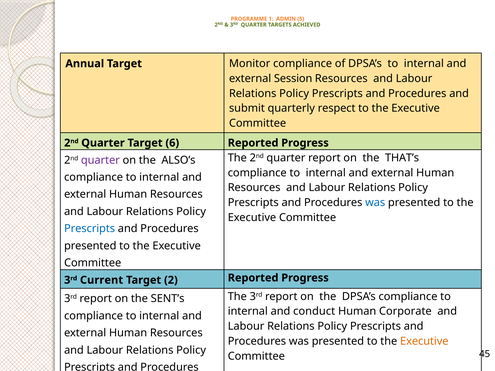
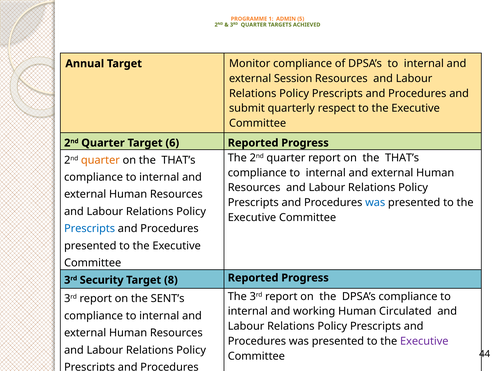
quarter colour: purple -> orange (100, 160)
ALSO’s: ALSO’s -> THAT’s (178, 160)
Current: Current -> Security (102, 280)
2: 2 -> 8 (171, 280)
conduct: conduct -> working (314, 312)
Corporate: Corporate -> Circulated (405, 312)
Executive colour: orange -> purple (424, 341)
45: 45 -> 44 (485, 354)
